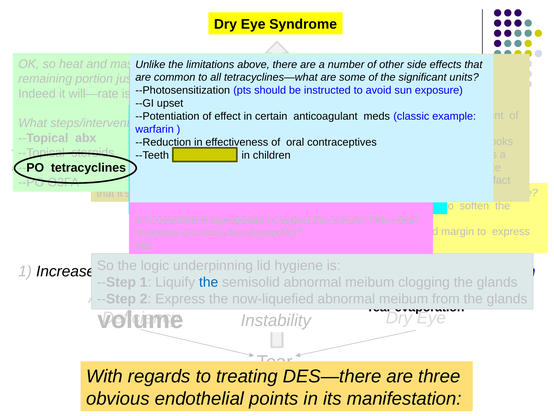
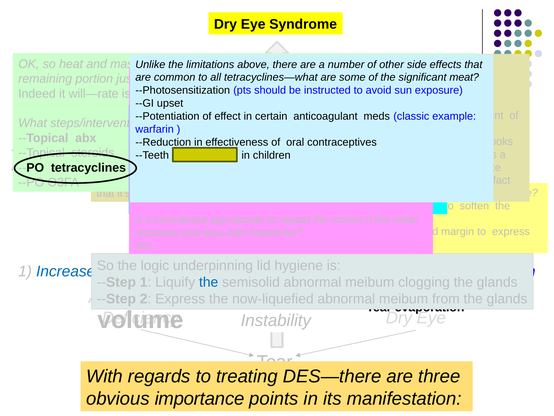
units: units -> meat (464, 77)
Increase colour: black -> blue (66, 271)
endothelial: endothelial -> importance (200, 398)
